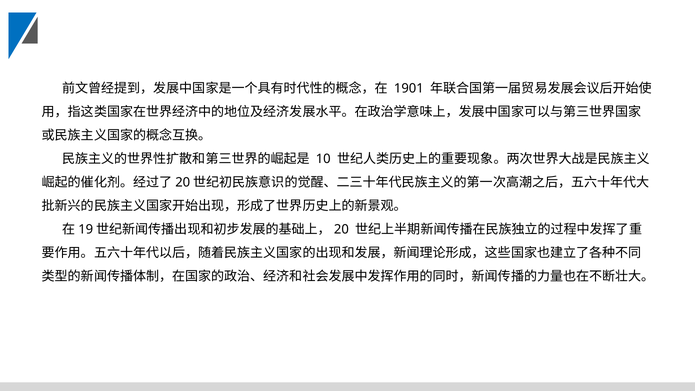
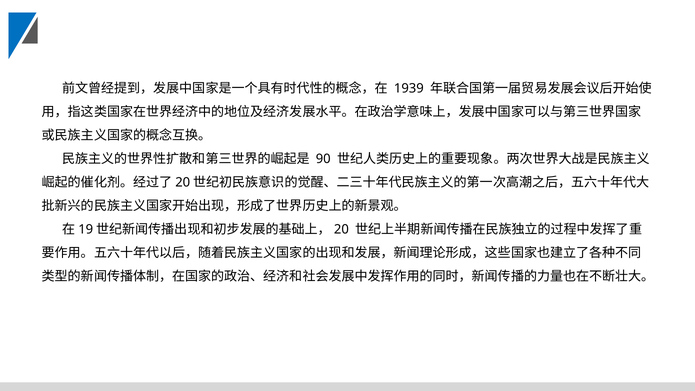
1901: 1901 -> 1939 (409, 89)
10: 10 -> 90 (323, 159)
